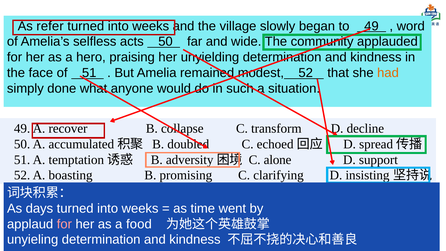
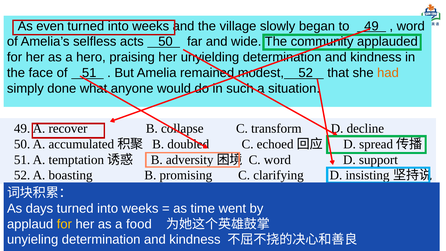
refer: refer -> even (50, 26)
C alone: alone -> word (277, 160)
for colour: pink -> yellow (64, 224)
